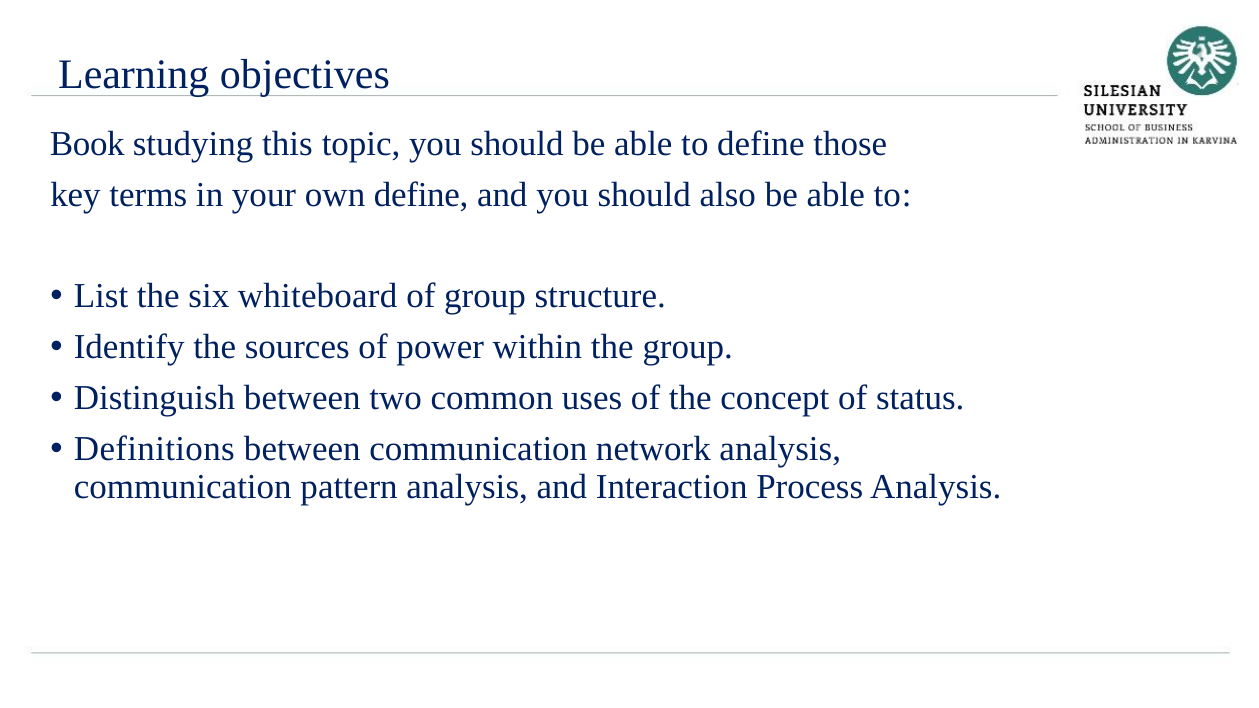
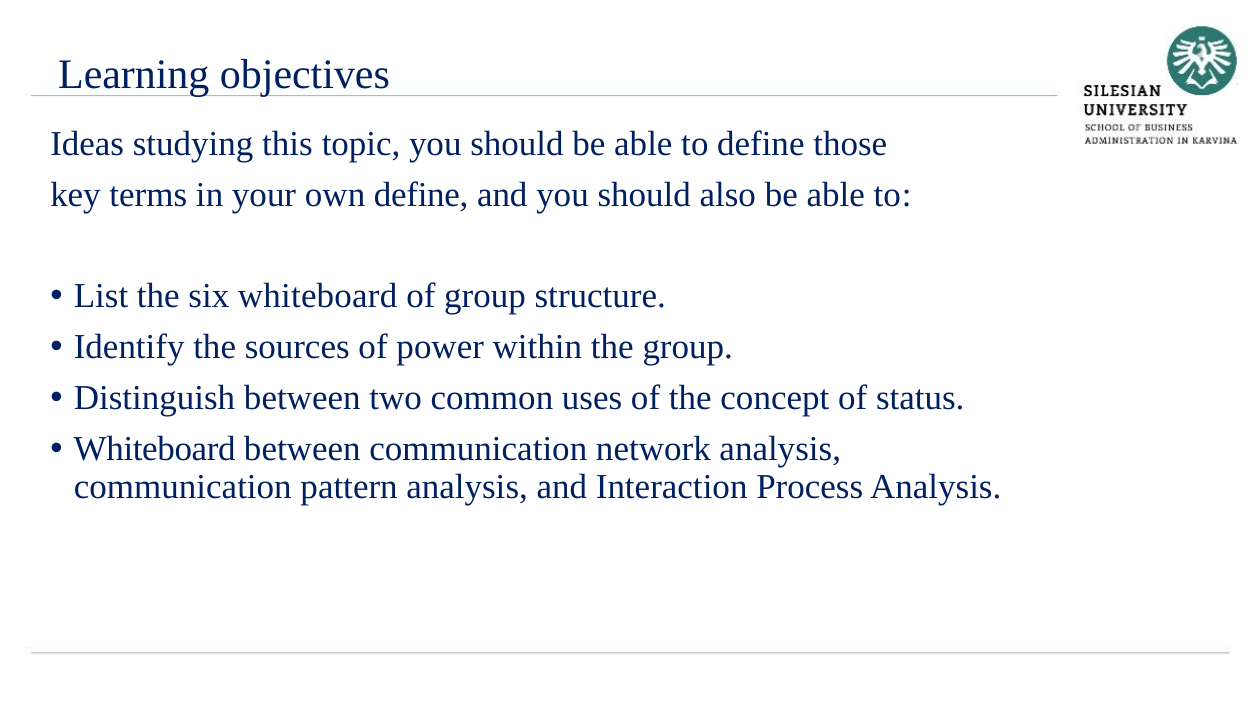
Book: Book -> Ideas (87, 144)
Definitions: Definitions -> Whiteboard (155, 449)
